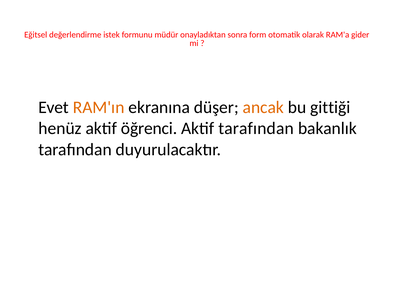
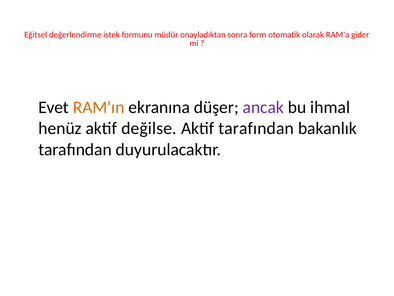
ancak colour: orange -> purple (263, 107)
gittiği: gittiği -> ihmal (330, 107)
öğrenci: öğrenci -> değilse (149, 128)
